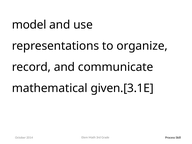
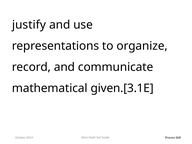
model: model -> justify (29, 25)
